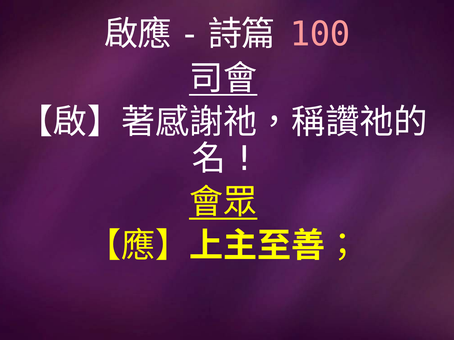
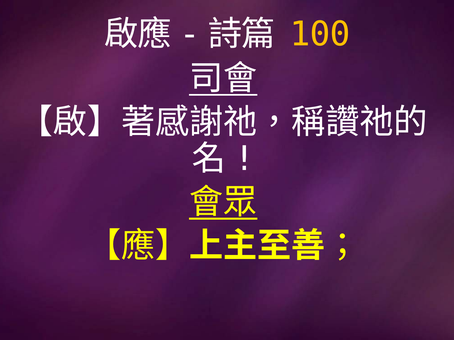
100 colour: pink -> yellow (320, 34)
